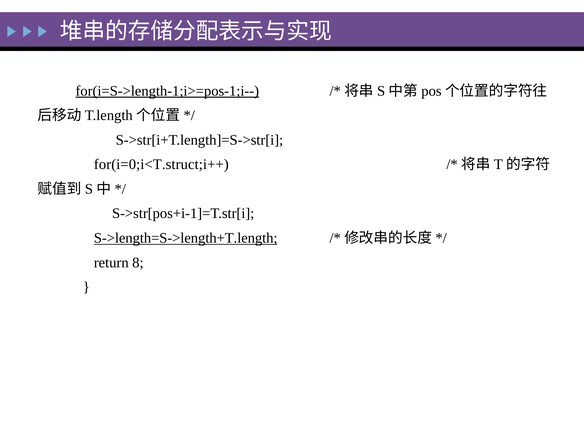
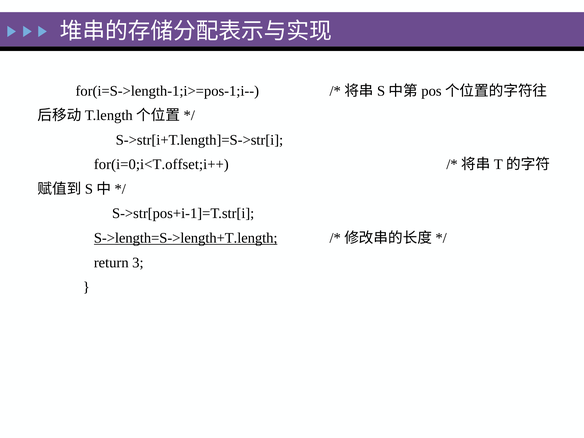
for(i=S->length-1;i>=pos-1;i-- underline: present -> none (167, 91)
for(i=0;i<T.struct;i++: for(i=0;i<T.struct;i++ -> for(i=0;i<T.offset;i++ (161, 164)
8: 8 -> 3 (138, 263)
